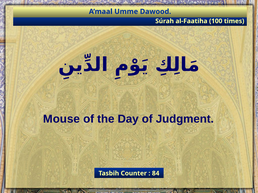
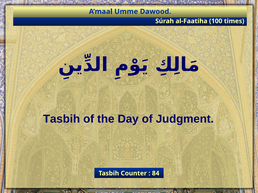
Mouse: Mouse -> Tasbih (62, 119)
